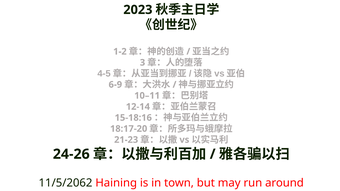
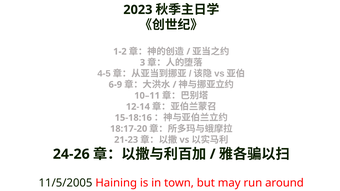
11/5/2062: 11/5/2062 -> 11/5/2005 (66, 183)
